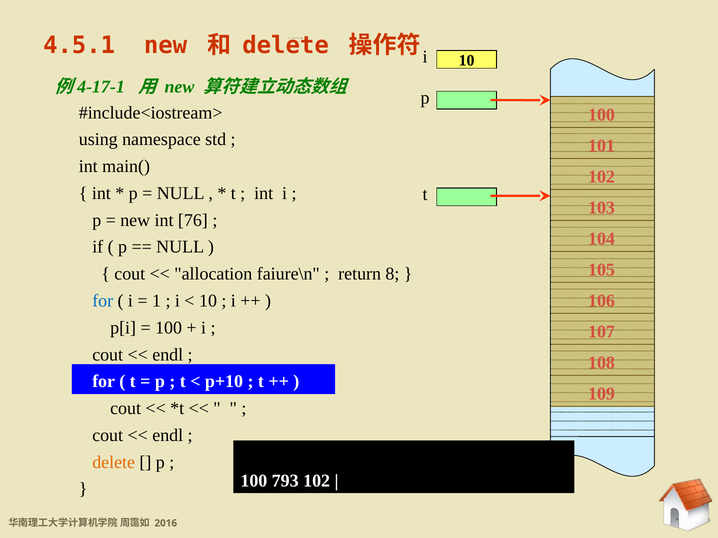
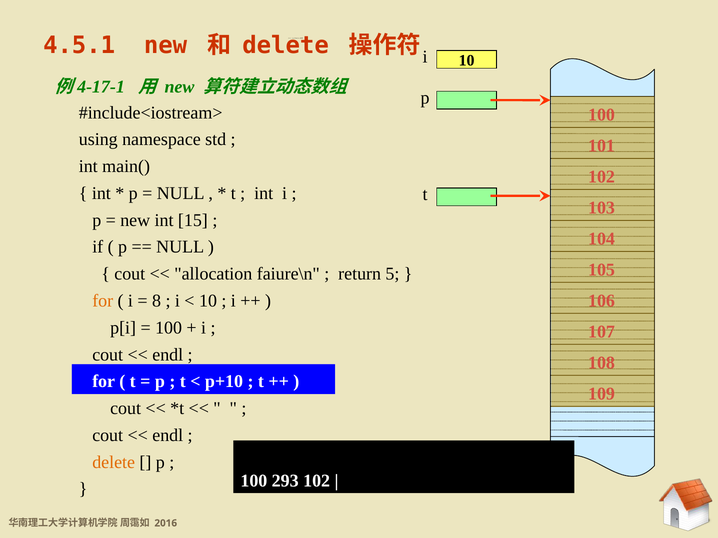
76: 76 -> 15 (193, 220)
8: 8 -> 5 (392, 274)
for colour: blue -> orange (103, 301)
1: 1 -> 8 (157, 301)
793: 793 -> 293 (285, 481)
